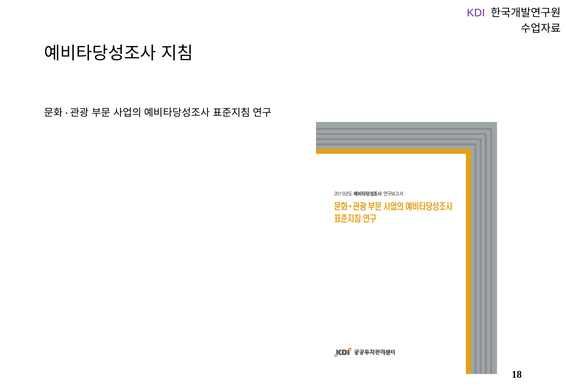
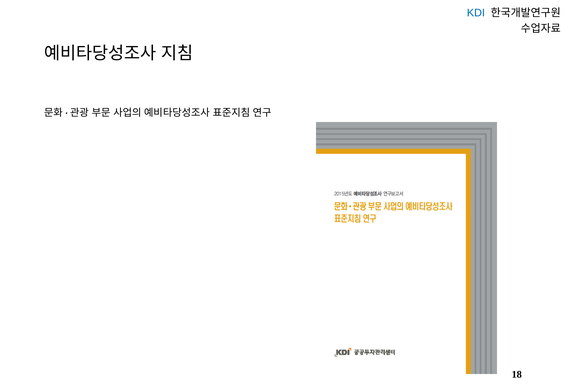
KDI colour: purple -> blue (476, 13)
